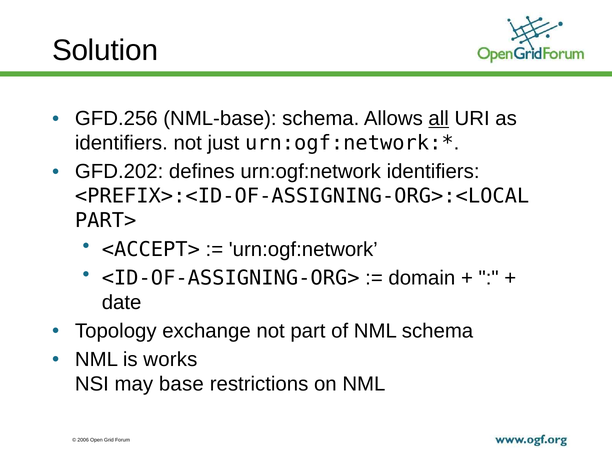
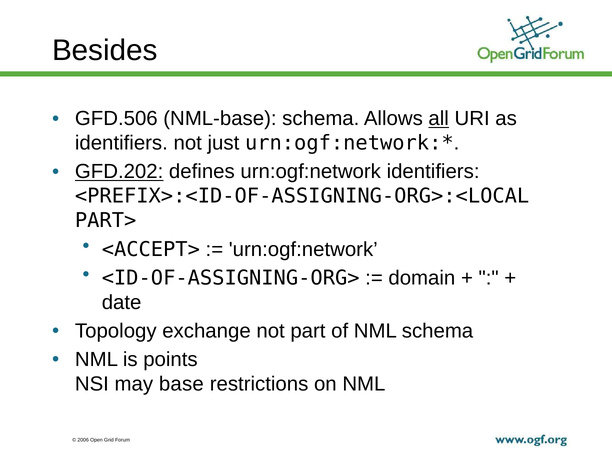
Solution: Solution -> Besides (105, 51)
GFD.256: GFD.256 -> GFD.506 (116, 119)
GFD.202 underline: none -> present (119, 172)
works: works -> points (170, 359)
